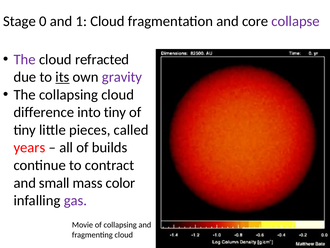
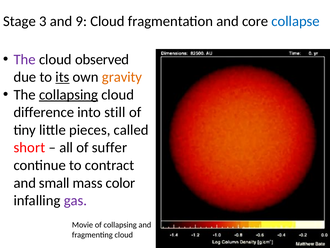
0: 0 -> 3 (43, 21)
1: 1 -> 9 (81, 21)
collapse colour: purple -> blue (296, 21)
refracted: refracted -> observed (102, 59)
gravity colour: purple -> orange (122, 77)
collapsing underline: none -> present (68, 95)
into tiny: tiny -> still (115, 112)
years: years -> short (29, 147)
builds: builds -> suffer (110, 147)
